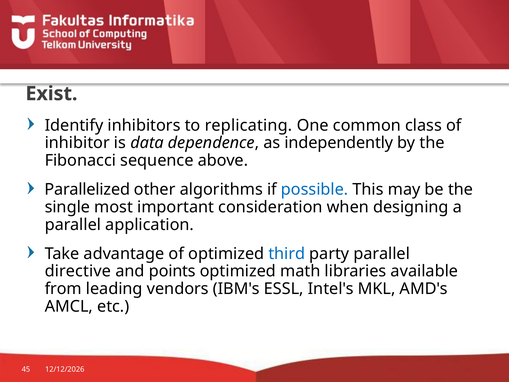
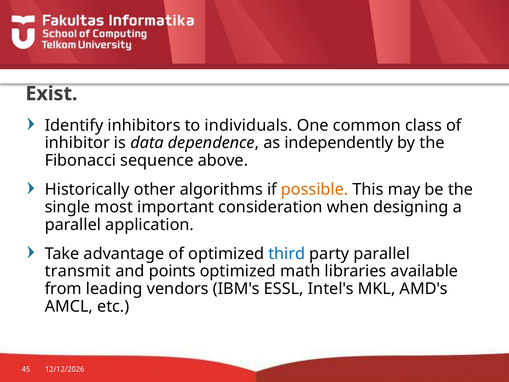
replicating: replicating -> individuals (248, 125)
Parallelized: Parallelized -> Historically (87, 189)
possible colour: blue -> orange (315, 189)
directive: directive -> transmit (78, 271)
